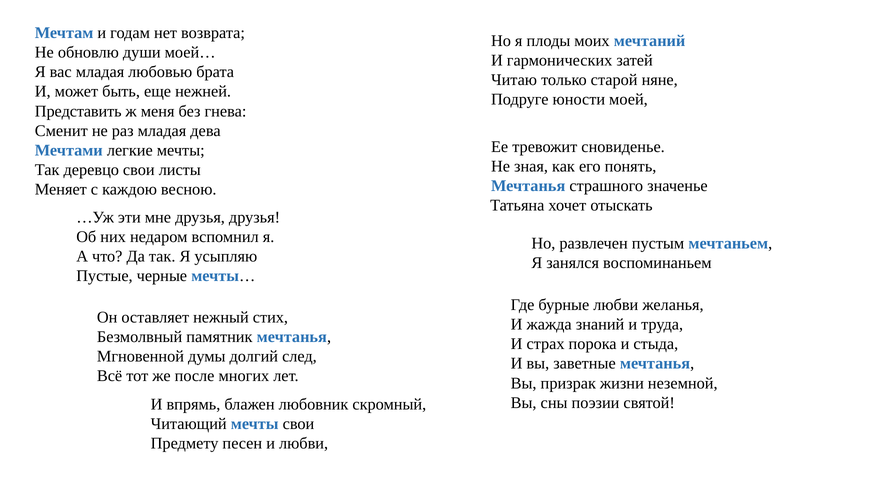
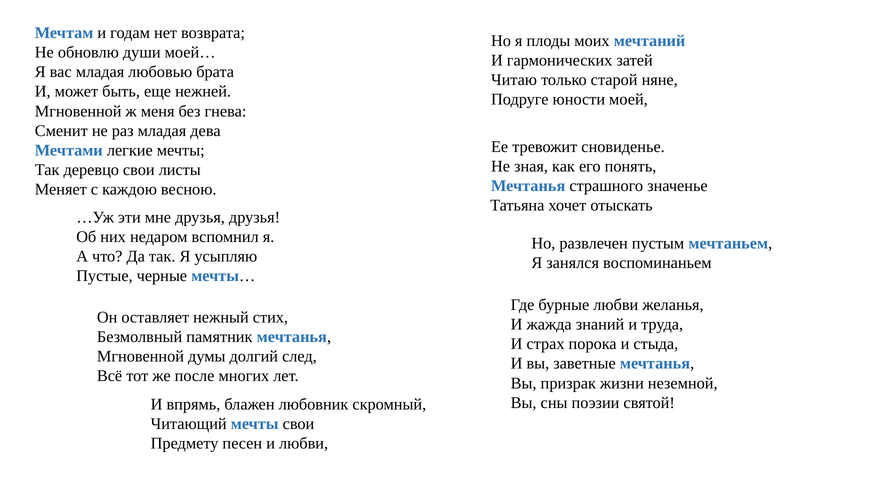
Представить: Представить -> Мгновенной (78, 111)
